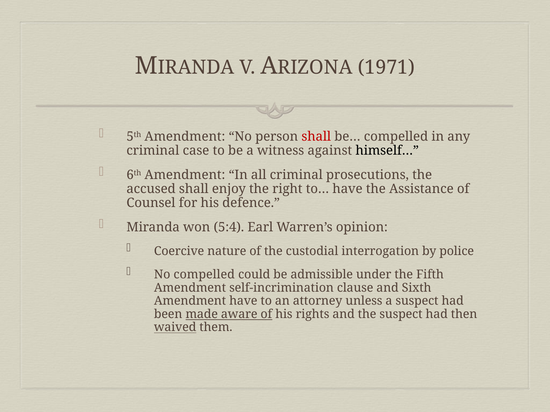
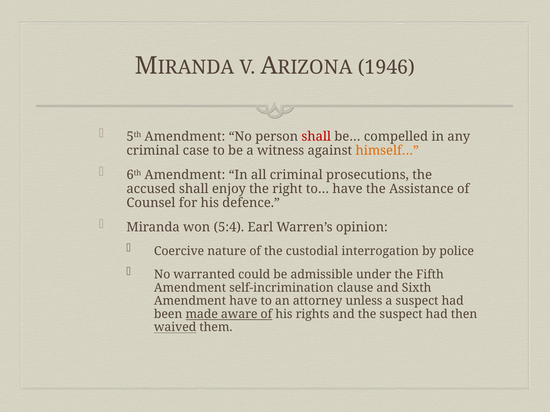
1971: 1971 -> 1946 (386, 67)
himself… colour: black -> orange (387, 151)
No compelled: compelled -> warranted (204, 275)
